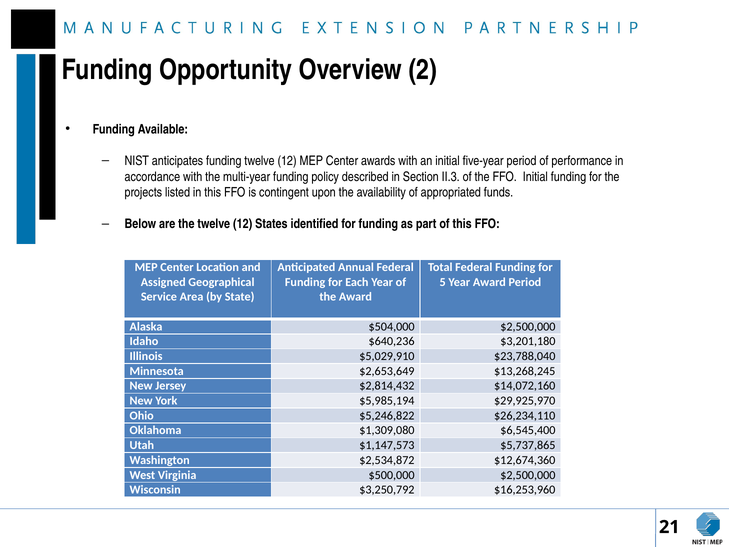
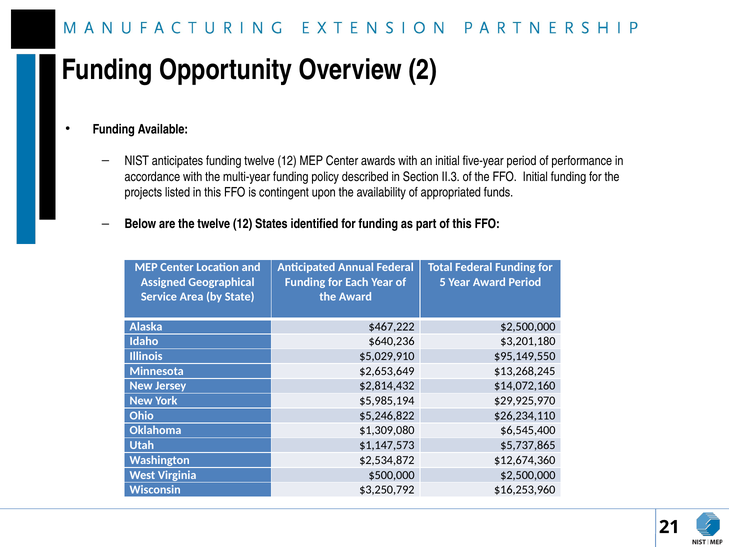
$504,000: $504,000 -> $467,222 (392, 326)
$23,788,040: $23,788,040 -> $95,149,550 (525, 356)
